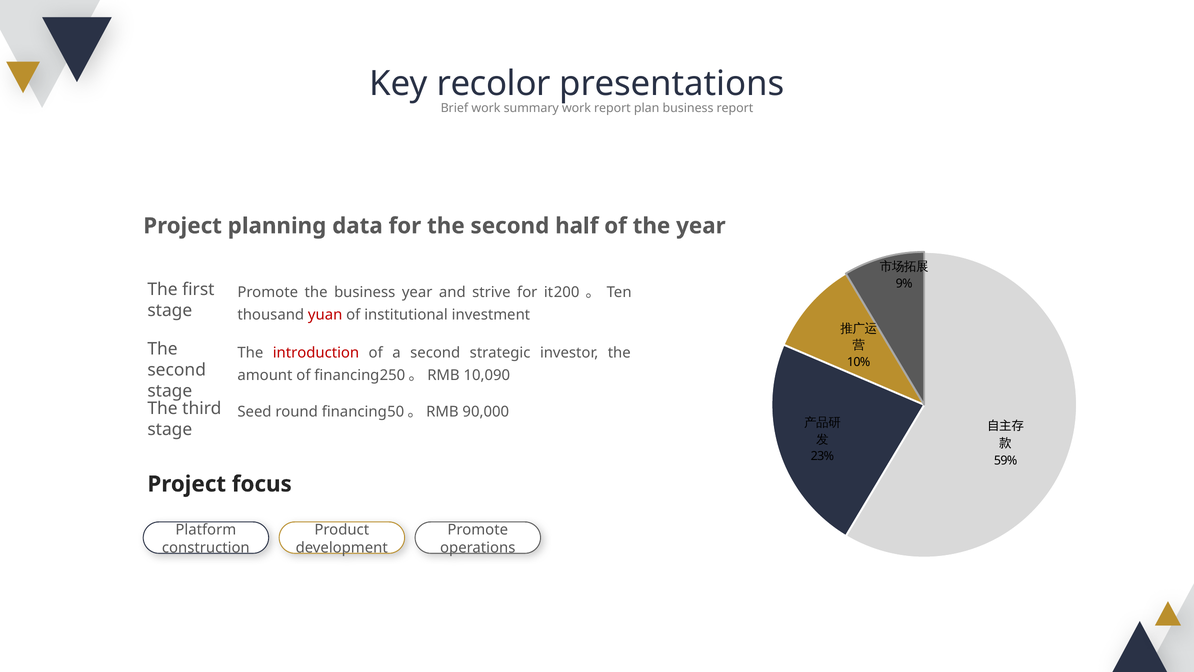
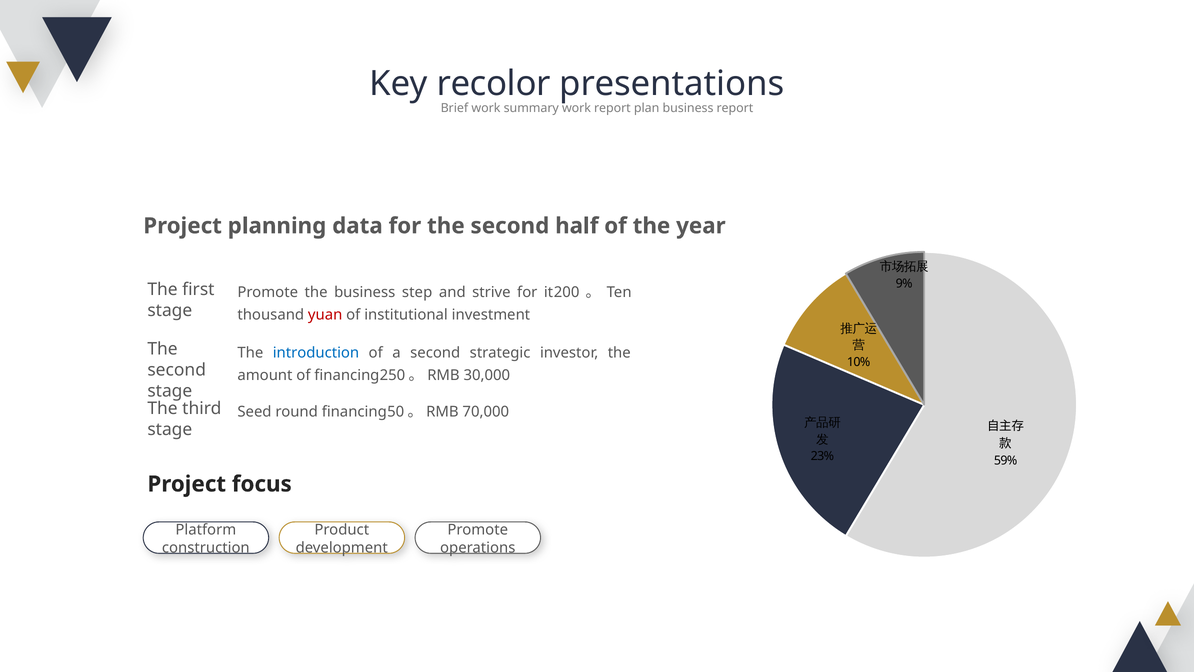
business year: year -> step (417, 292)
introduction colour: red -> blue (316, 353)
10,090: 10,090 -> 30,000 (487, 375)
90,000: 90,000 -> 70,000 (486, 411)
